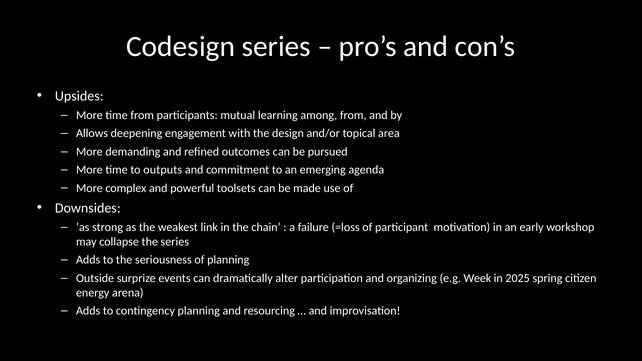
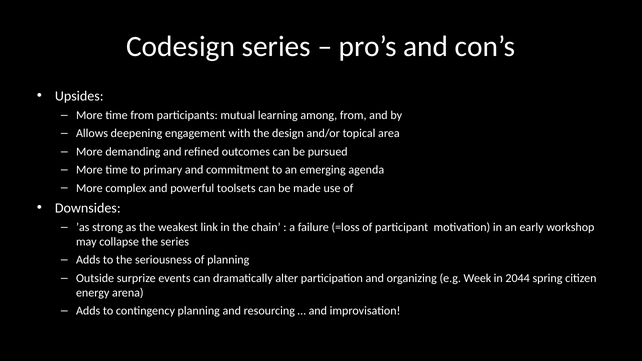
outputs: outputs -> primary (163, 170)
2025: 2025 -> 2044 (518, 278)
